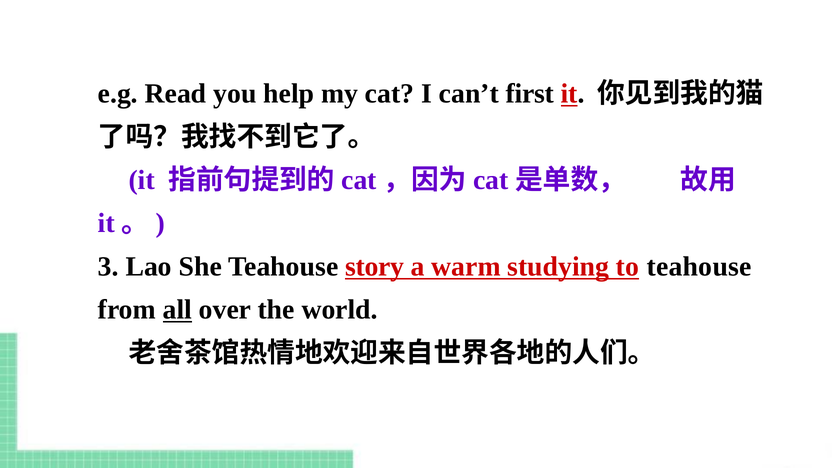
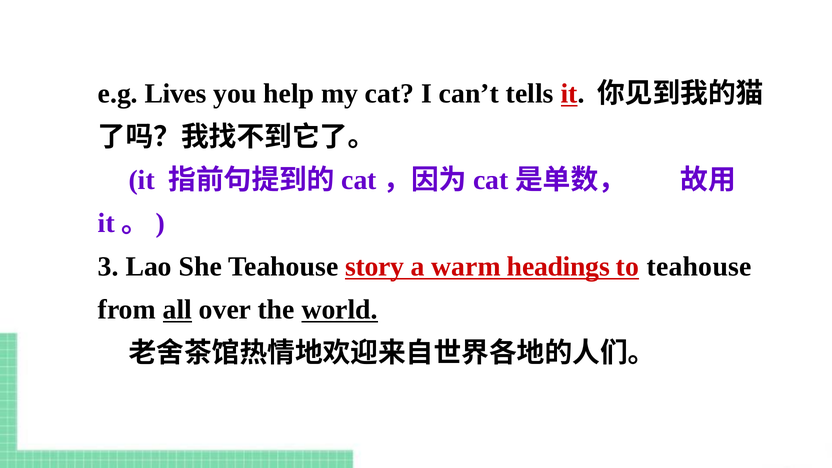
Read: Read -> Lives (176, 94)
first: first -> tells (530, 94)
studying: studying -> headings (558, 267)
world underline: none -> present (340, 310)
